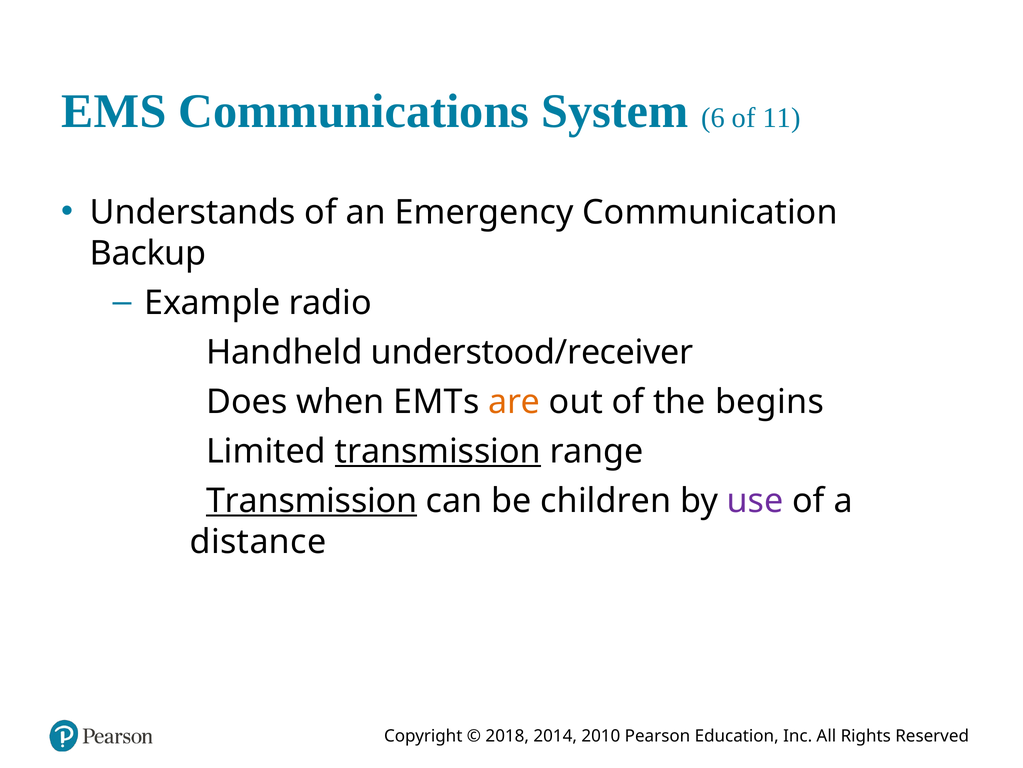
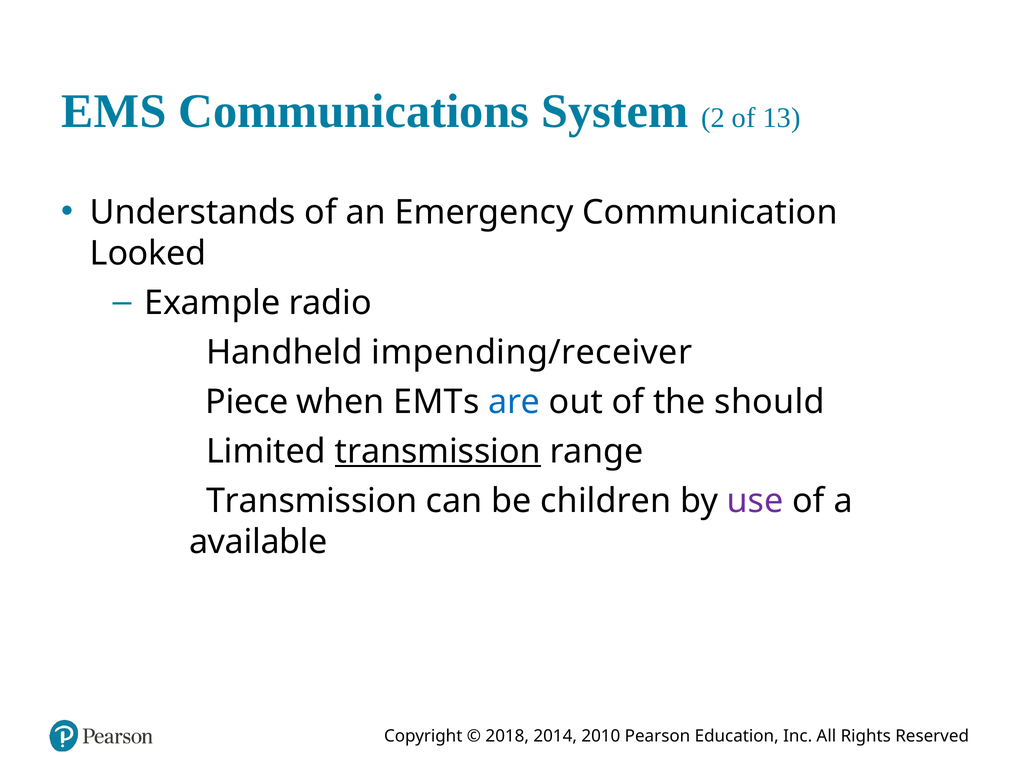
6: 6 -> 2 (713, 118)
11: 11 -> 13 (782, 118)
Backup: Backup -> Looked (148, 253)
understood/receiver: understood/receiver -> impending/receiver (532, 352)
Does: Does -> Piece (247, 401)
are colour: orange -> blue (514, 401)
begins: begins -> should (770, 401)
Transmission underline: present -> none (312, 500)
distance: distance -> available (258, 541)
